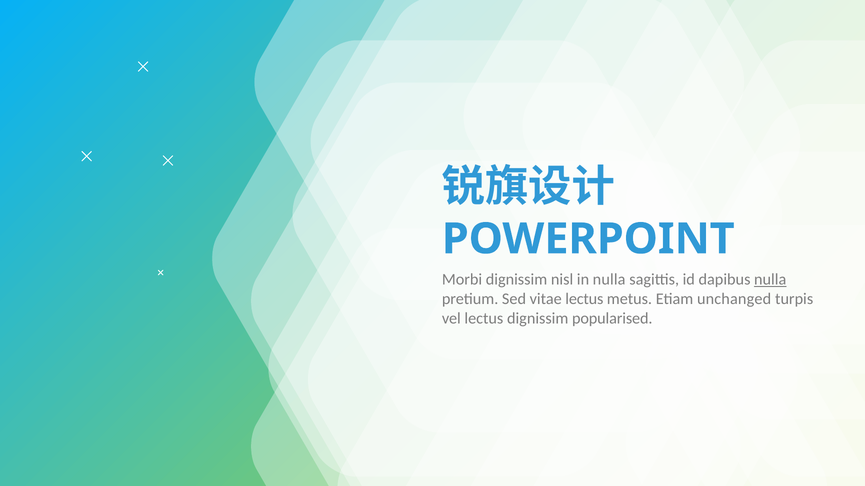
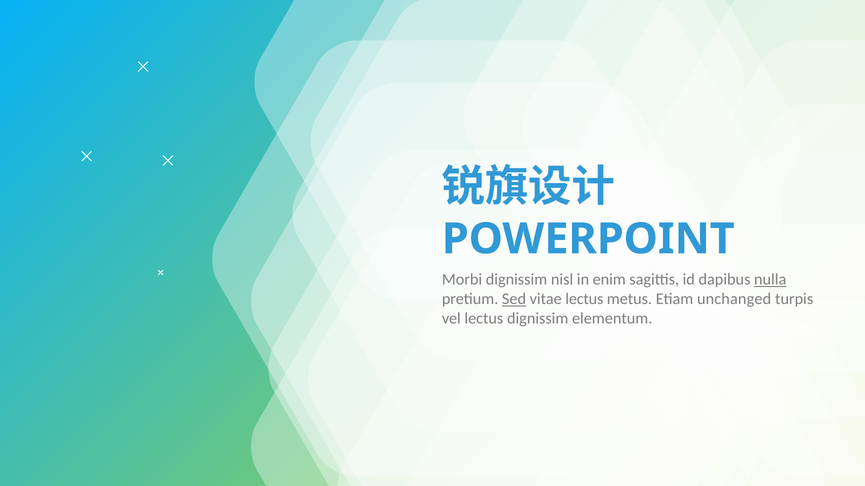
in nulla: nulla -> enim (609, 280)
Sed underline: none -> present (514, 299)
popularised: popularised -> elementum (612, 319)
